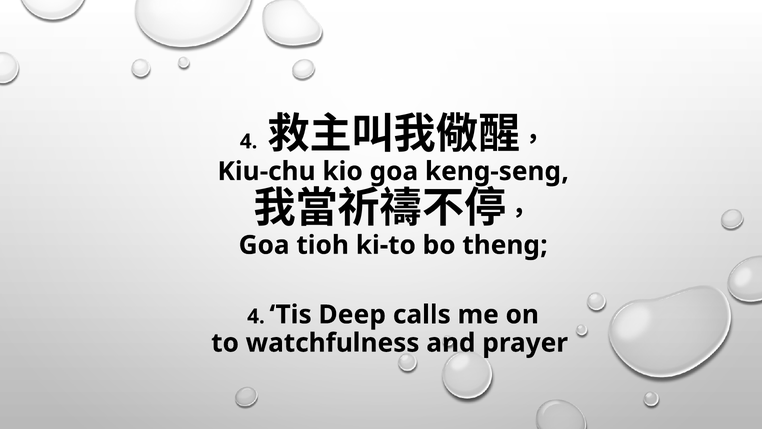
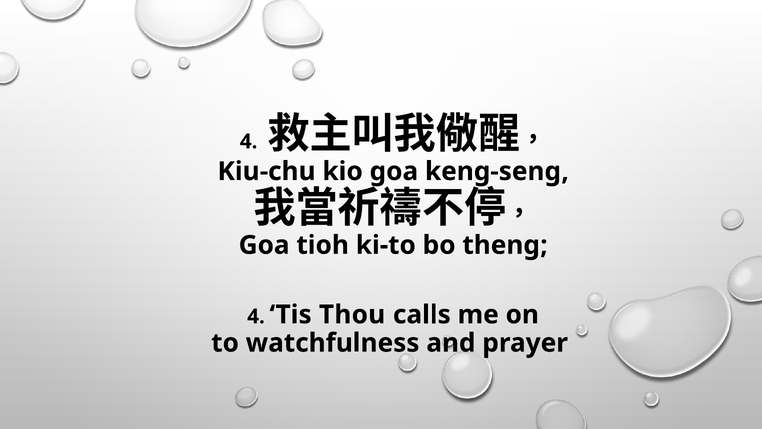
Deep: Deep -> Thou (352, 314)
